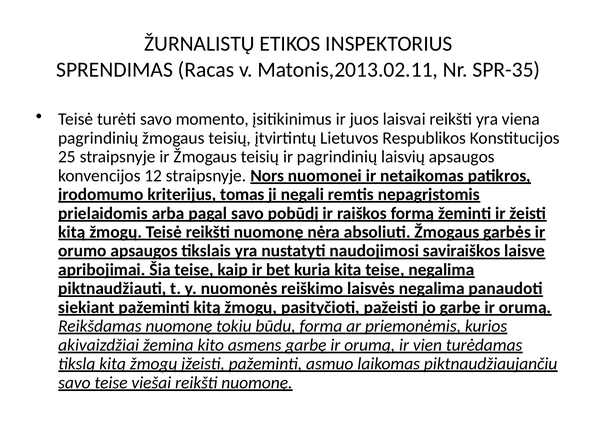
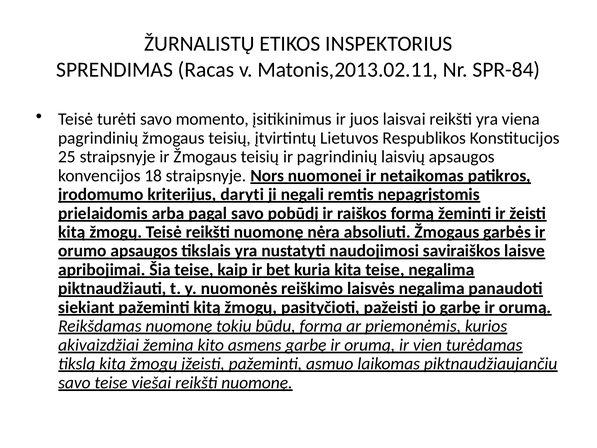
SPR-35: SPR-35 -> SPR-84 (506, 70)
12: 12 -> 18 (153, 176)
tomas: tomas -> daryti (242, 194)
